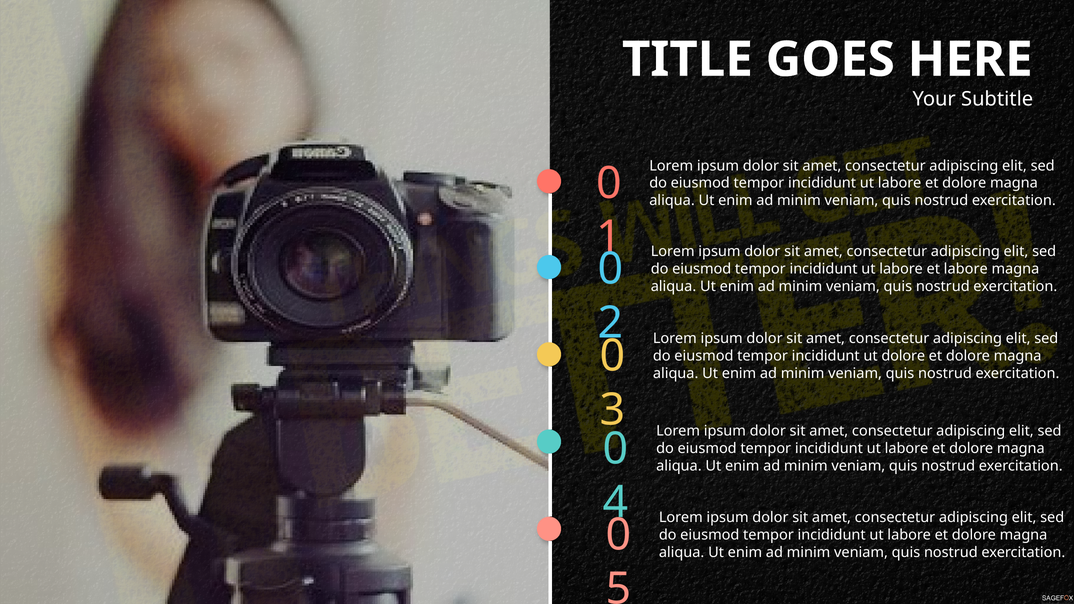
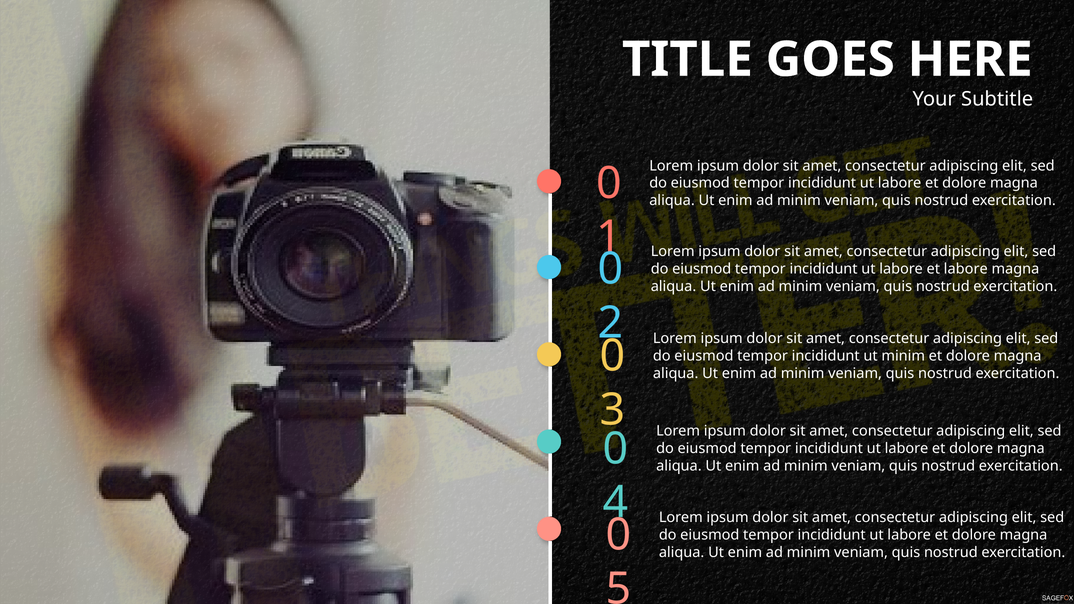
ut dolore: dolore -> minim (903, 356)
